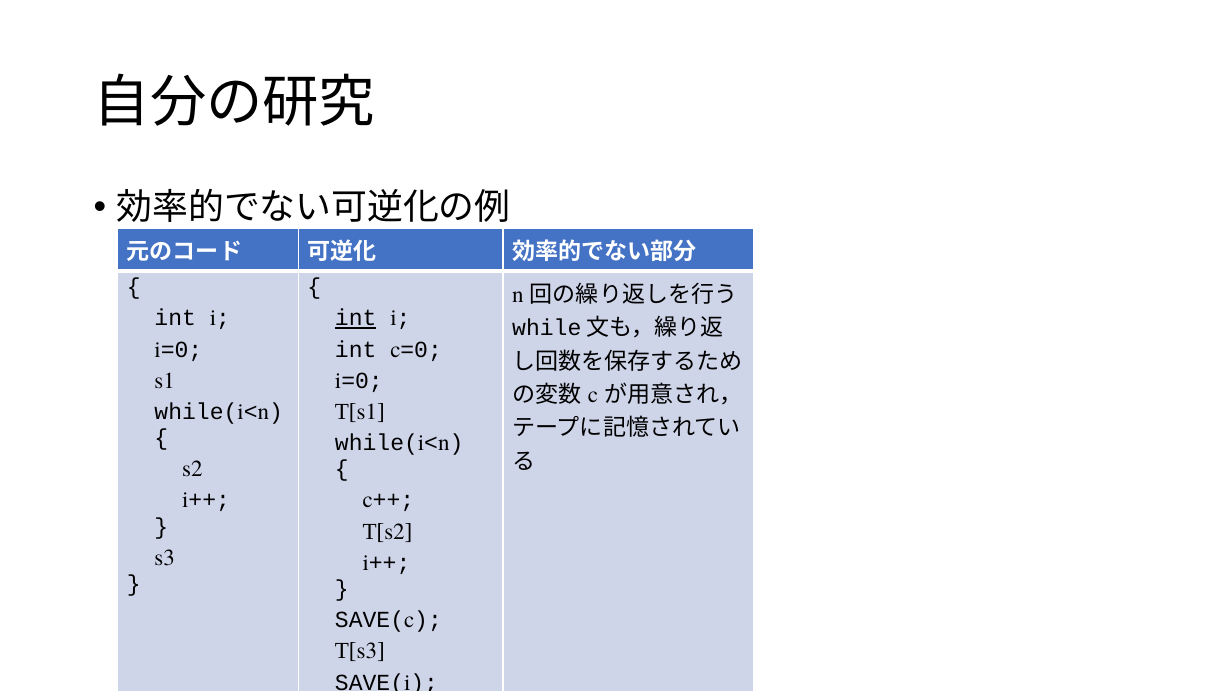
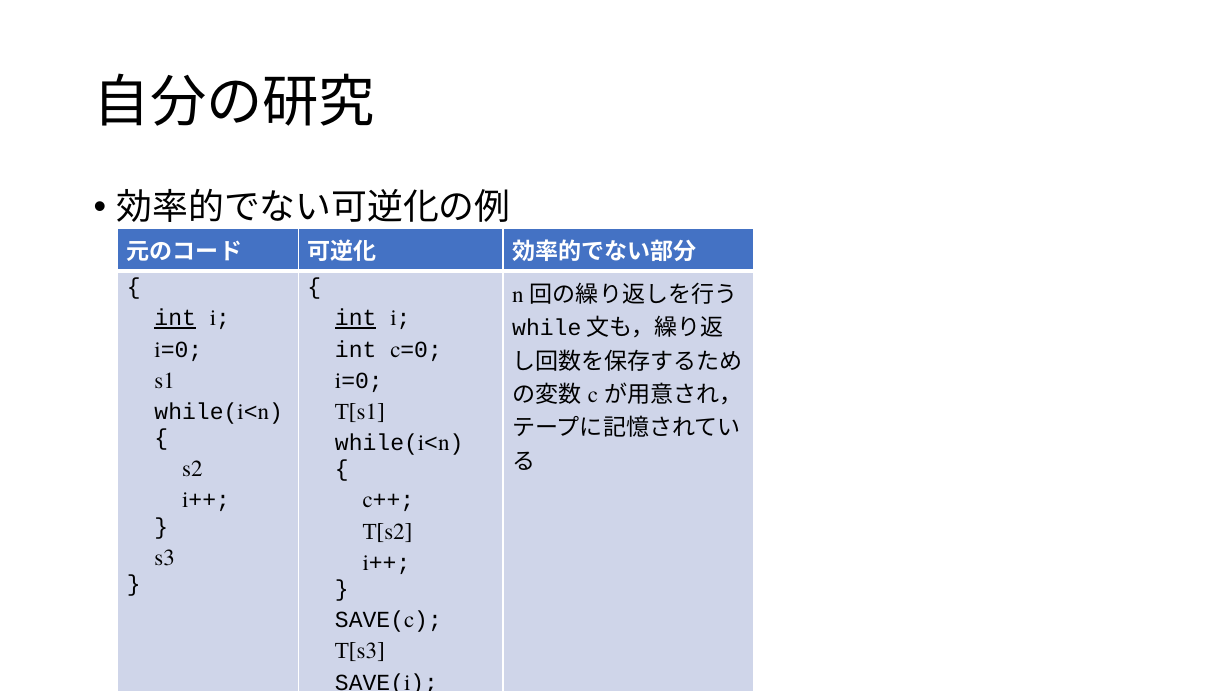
int underline: none -> present (175, 318)
